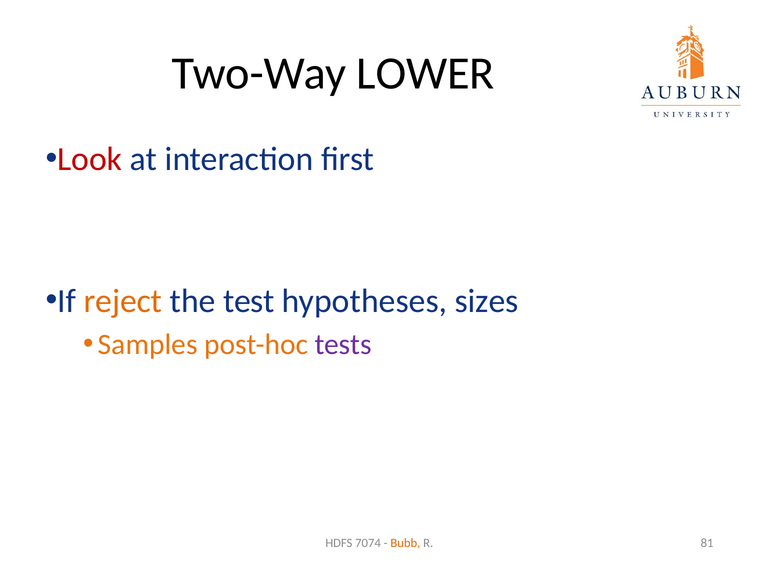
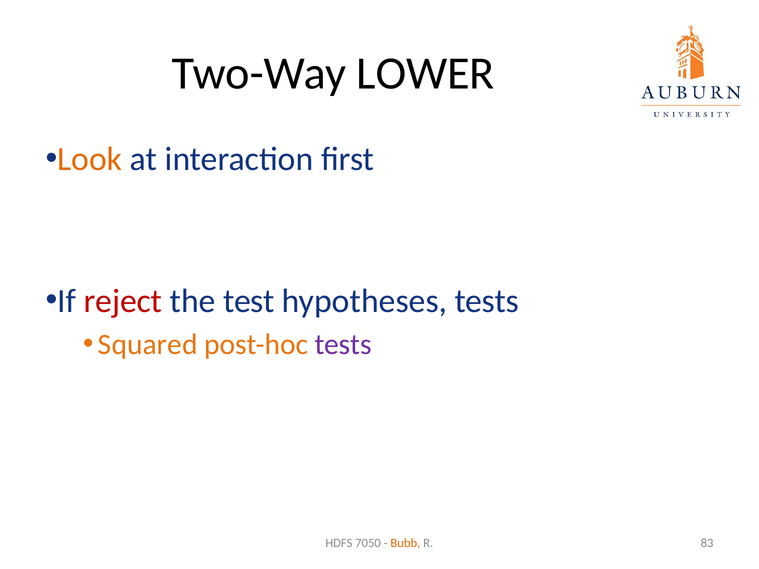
Look colour: red -> orange (90, 159)
reject colour: orange -> red (123, 301)
hypotheses sizes: sizes -> tests (487, 301)
Samples: Samples -> Squared (148, 345)
7074: 7074 -> 7050 (368, 544)
81: 81 -> 83 (707, 544)
